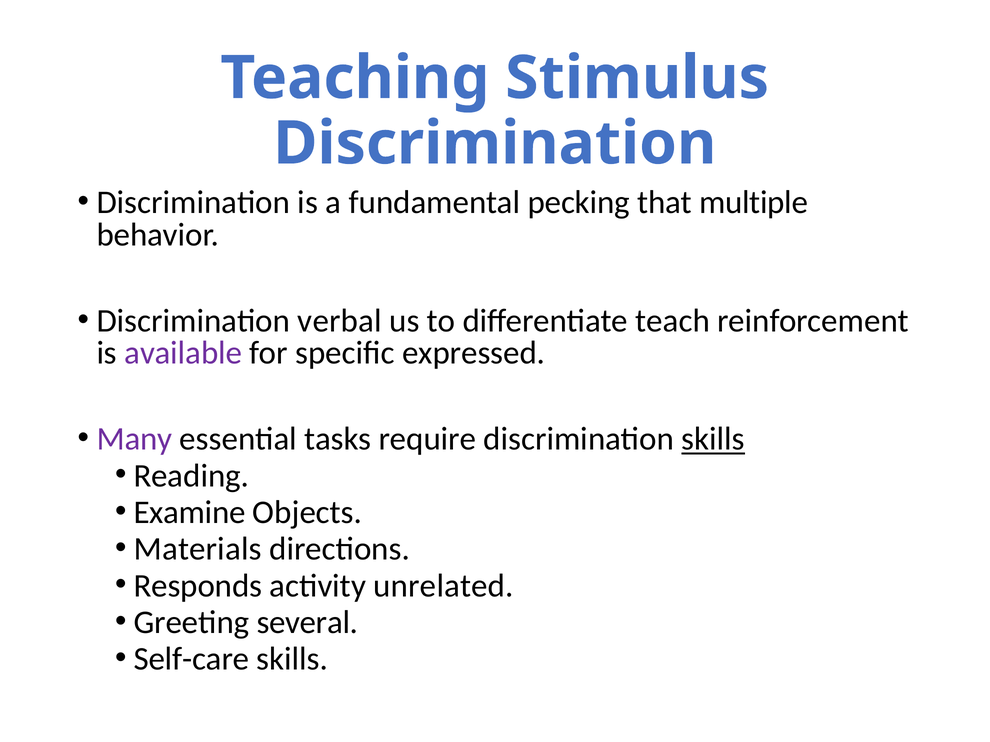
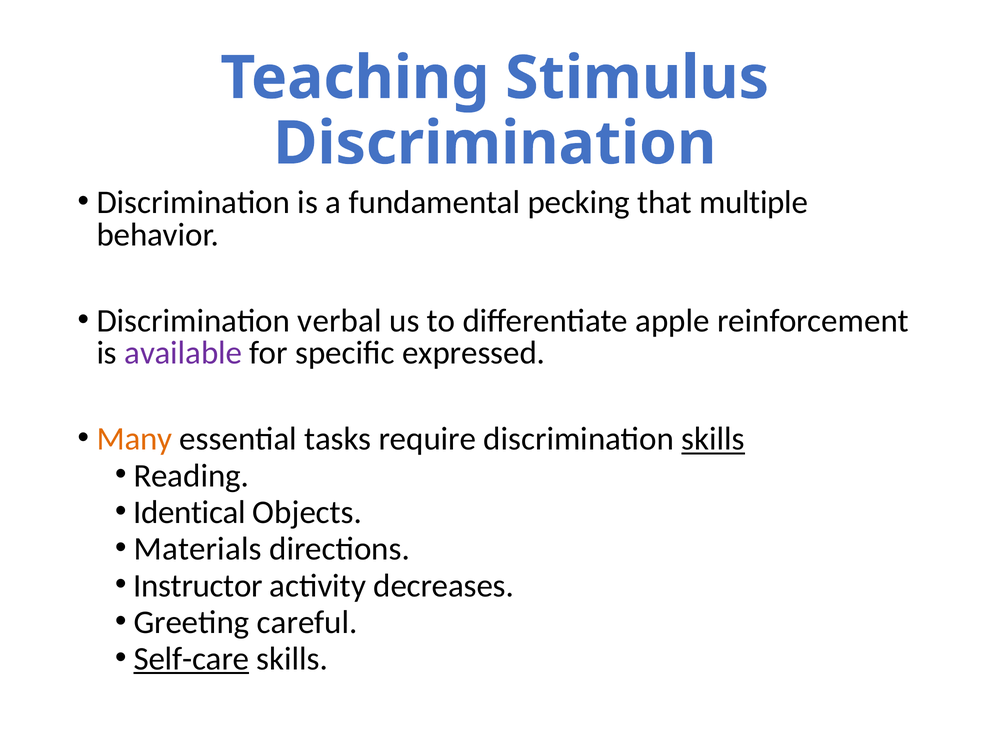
teach: teach -> apple (673, 321)
Many colour: purple -> orange (134, 439)
Examine: Examine -> Identical (189, 513)
Responds: Responds -> Instructor (198, 586)
unrelated: unrelated -> decreases (444, 586)
several: several -> careful (307, 623)
Self-care underline: none -> present (191, 659)
